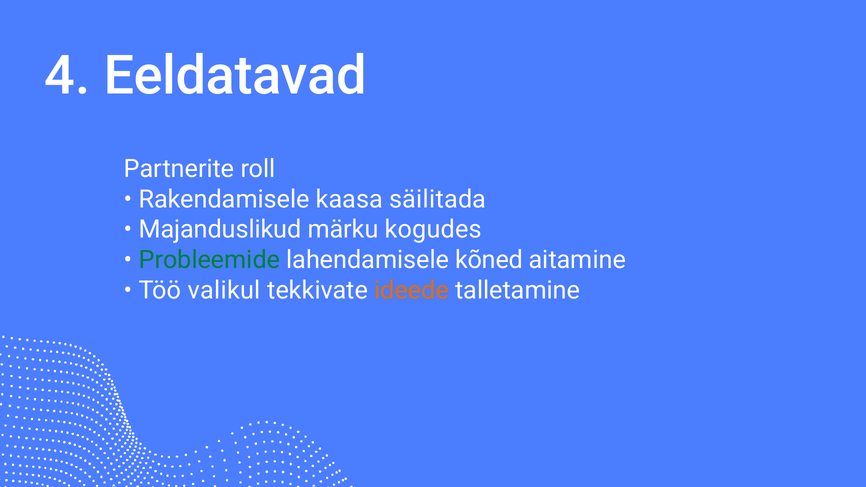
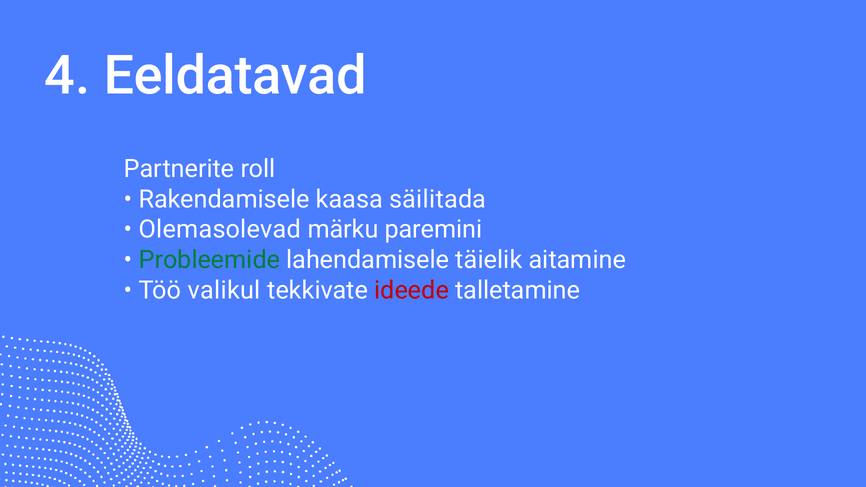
Majanduslikud: Majanduslikud -> Olemasolevad (220, 230)
kogudes: kogudes -> paremini (434, 230)
kõned: kõned -> täielik (489, 260)
ideede colour: orange -> red (412, 290)
